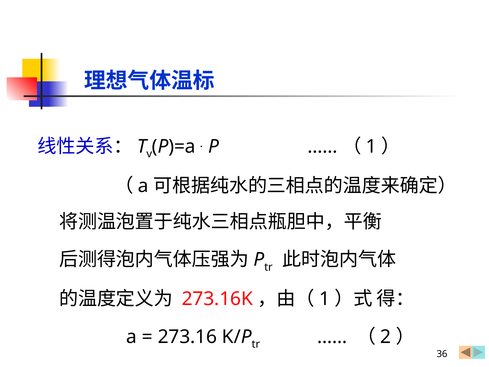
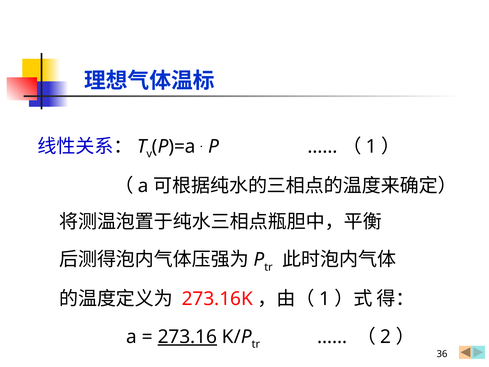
273.16 underline: none -> present (187, 337)
